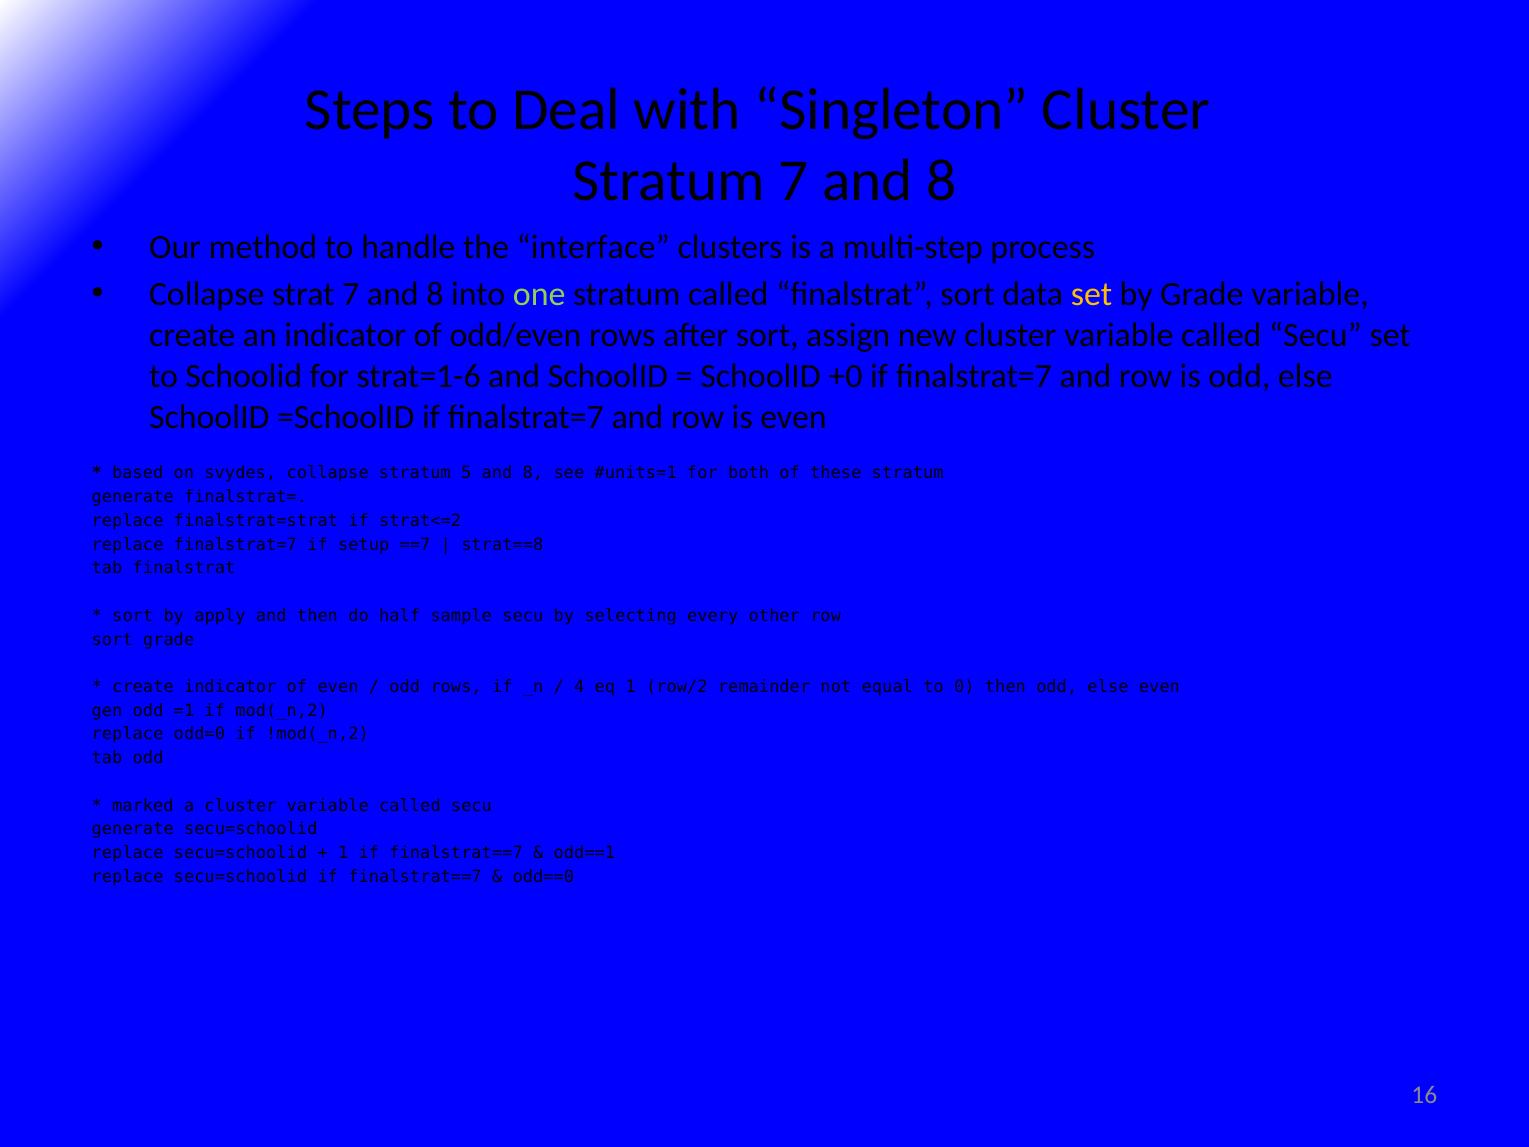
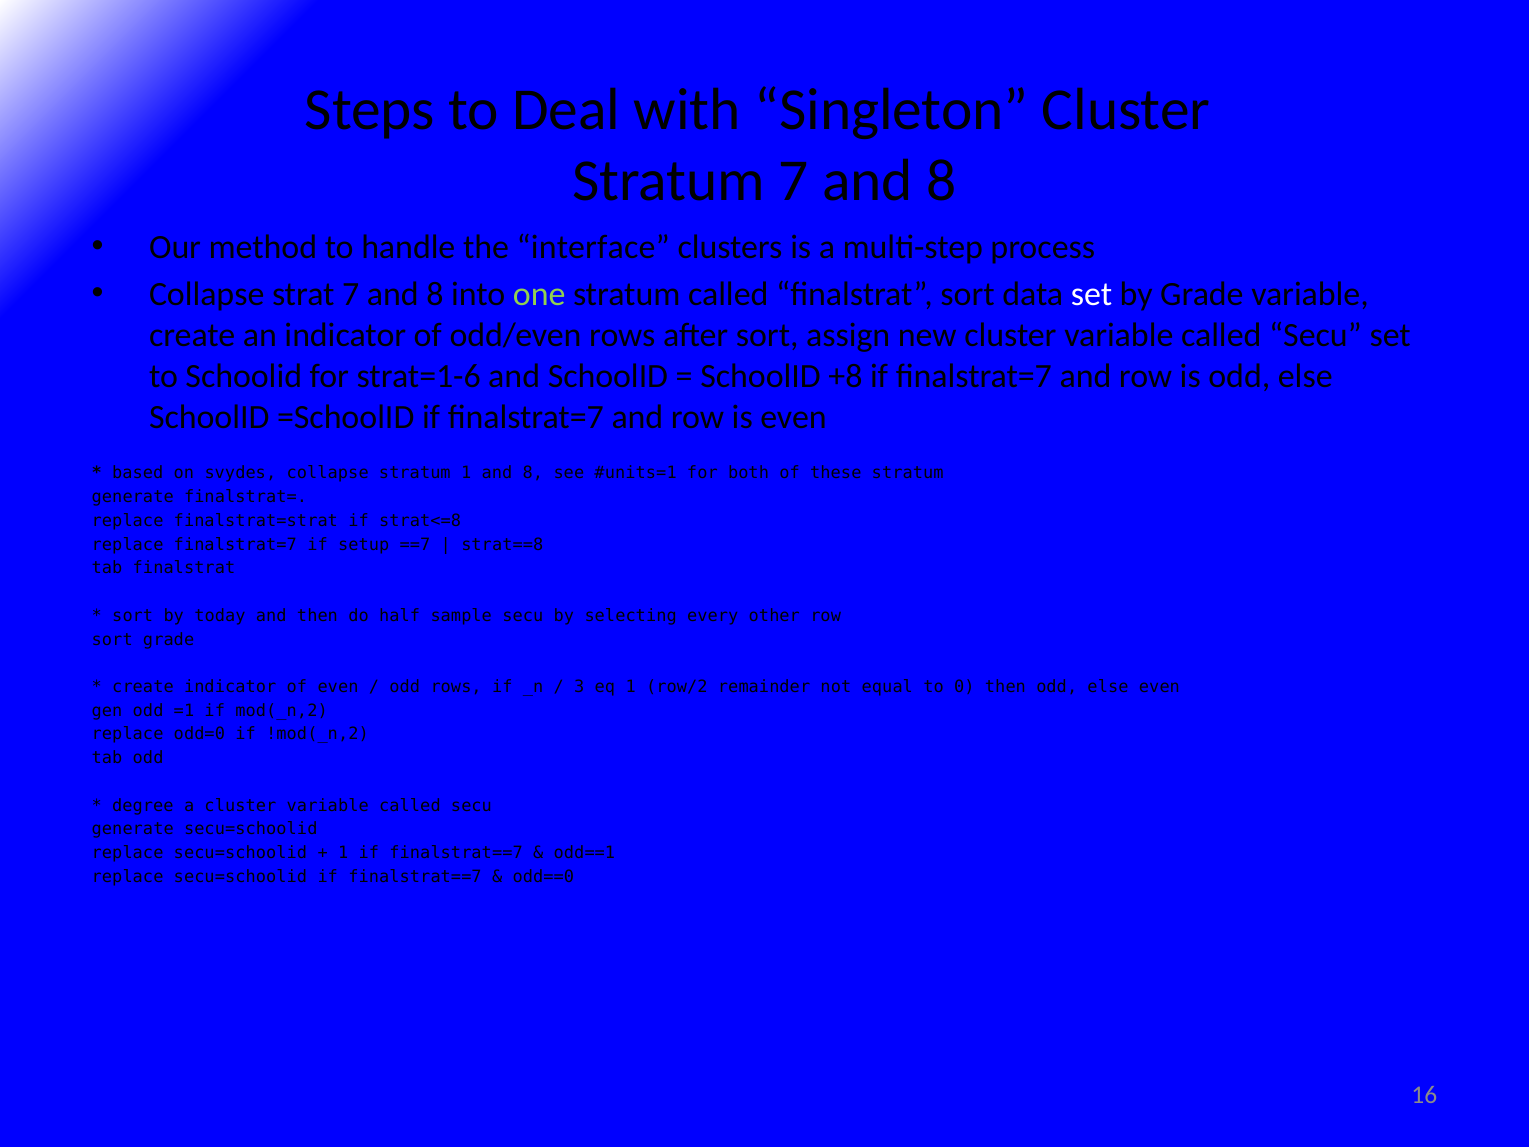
set colour: yellow -> white (1091, 295)
+0: +0 -> +8 (845, 376)
stratum 5: 5 -> 1 (466, 473)
strat<=2: strat<=2 -> strat<=8 (420, 521)
apply: apply -> today (220, 616)
4: 4 -> 3 (579, 687)
marked: marked -> degree (143, 805)
